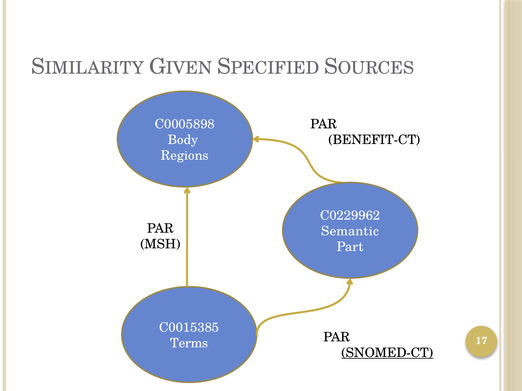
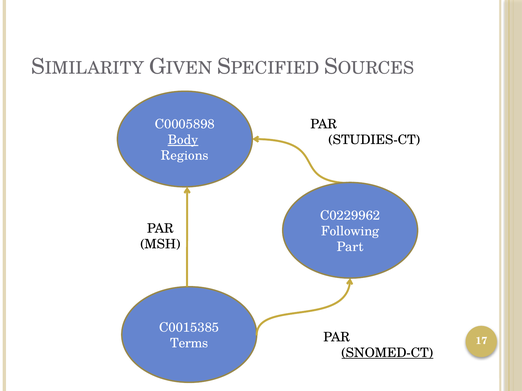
BENEFIT-CT: BENEFIT-CT -> STUDIES-CT (374, 140)
Body underline: none -> present (183, 140)
Semantic: Semantic -> Following (350, 231)
